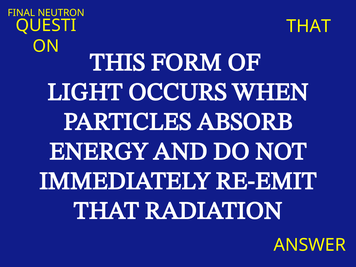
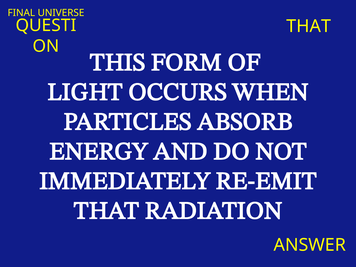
NEUTRON: NEUTRON -> UNIVERSE (61, 13)
